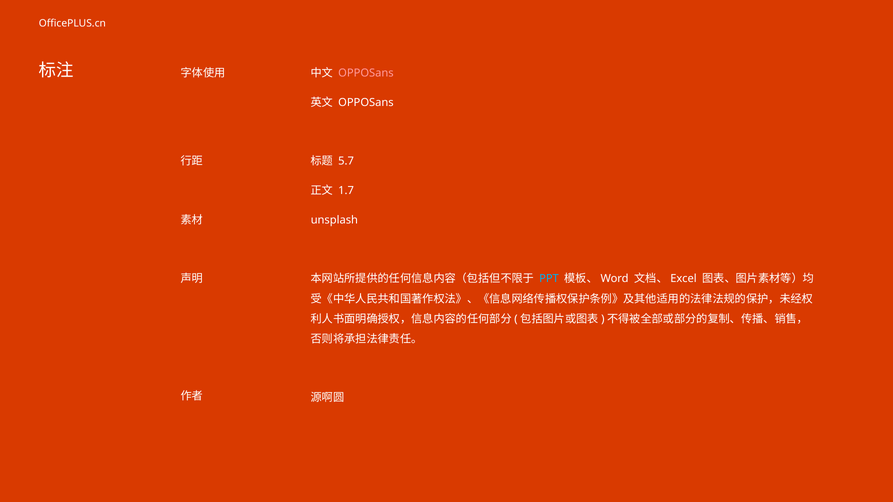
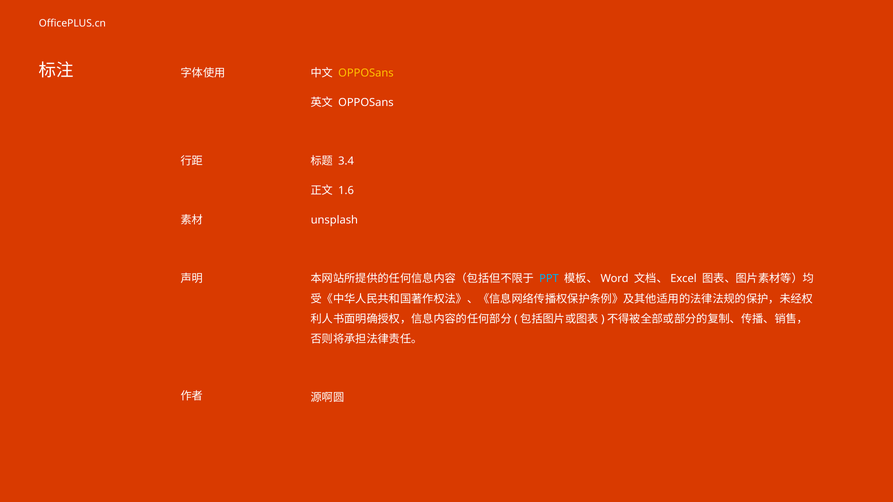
OPPOSans colour: pink -> yellow (366, 73)
5.7: 5.7 -> 3.4 (346, 161)
1.7: 1.7 -> 1.6 (346, 191)
